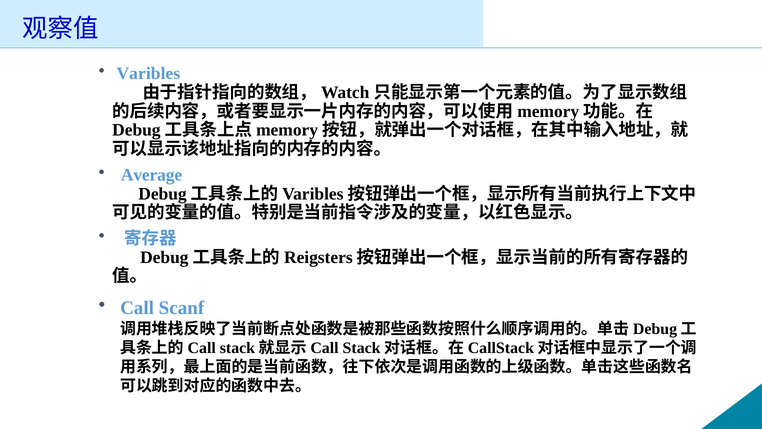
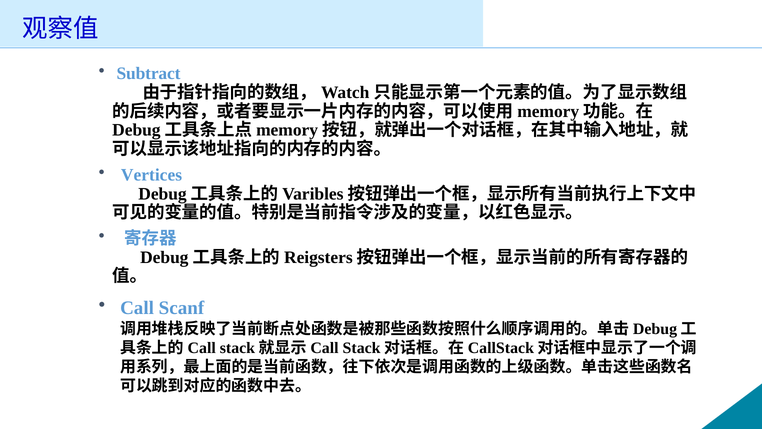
Varibles: Varibles -> Subtract (149, 73)
Average: Average -> Vertices (151, 175)
